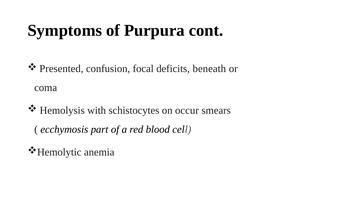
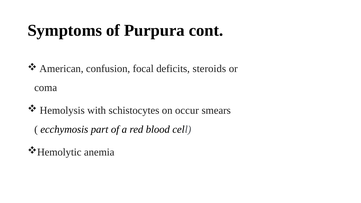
Presented: Presented -> American (61, 69)
beneath: beneath -> steroids (209, 69)
